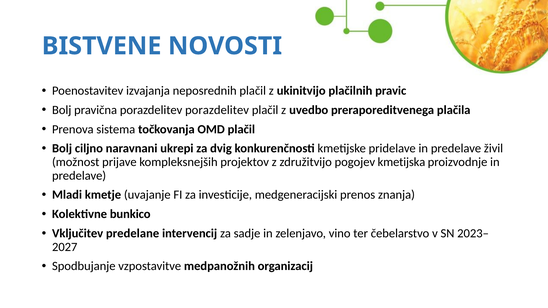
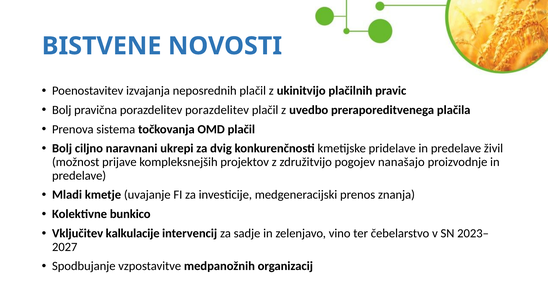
kmetijska: kmetijska -> nanašajo (401, 162)
predelane: predelane -> kalkulacije (133, 234)
